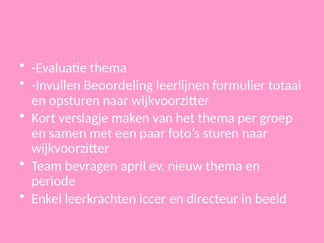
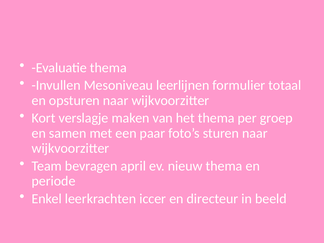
Beoordeling: Beoordeling -> Mesoniveau (118, 85)
